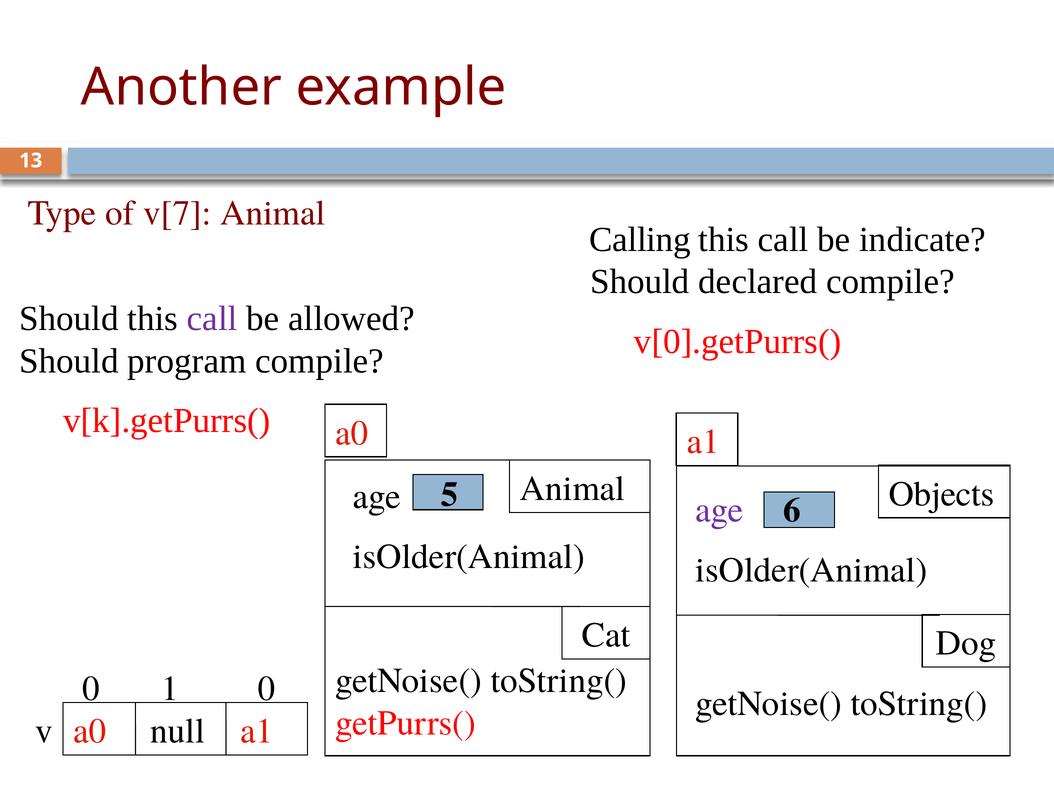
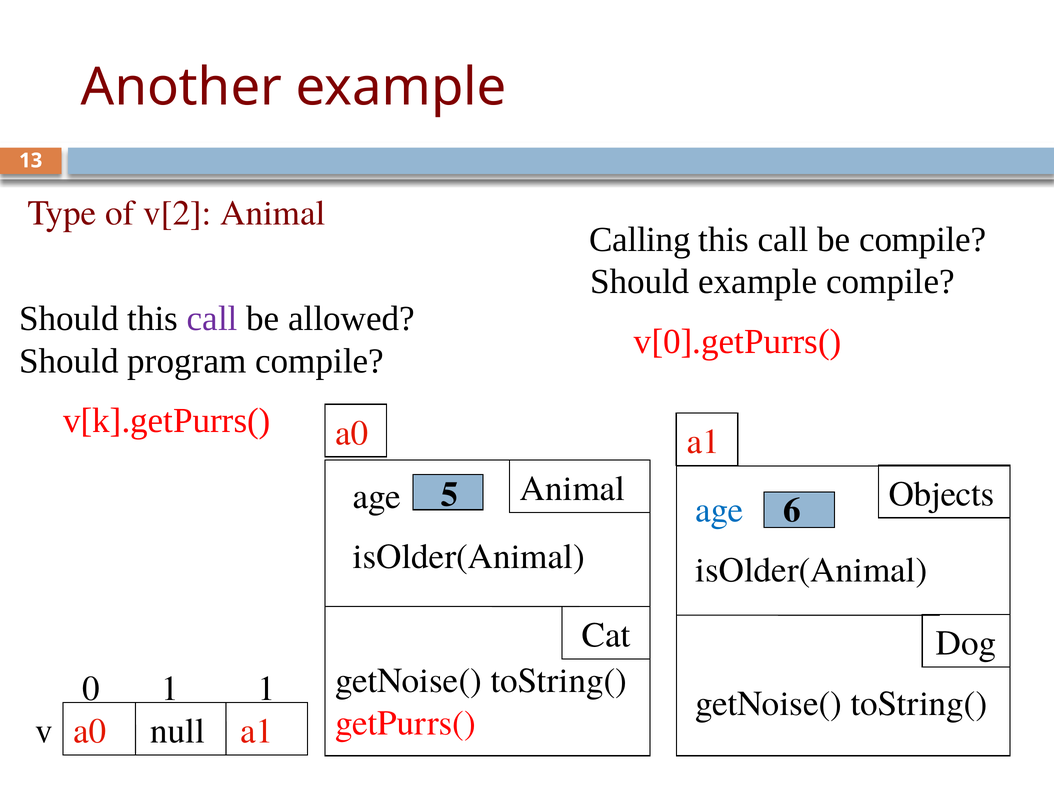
v[7: v[7 -> v[2 (177, 213)
be indicate: indicate -> compile (923, 240)
Should declared: declared -> example (758, 282)
age colour: purple -> blue (720, 510)
1 0: 0 -> 1 (267, 688)
